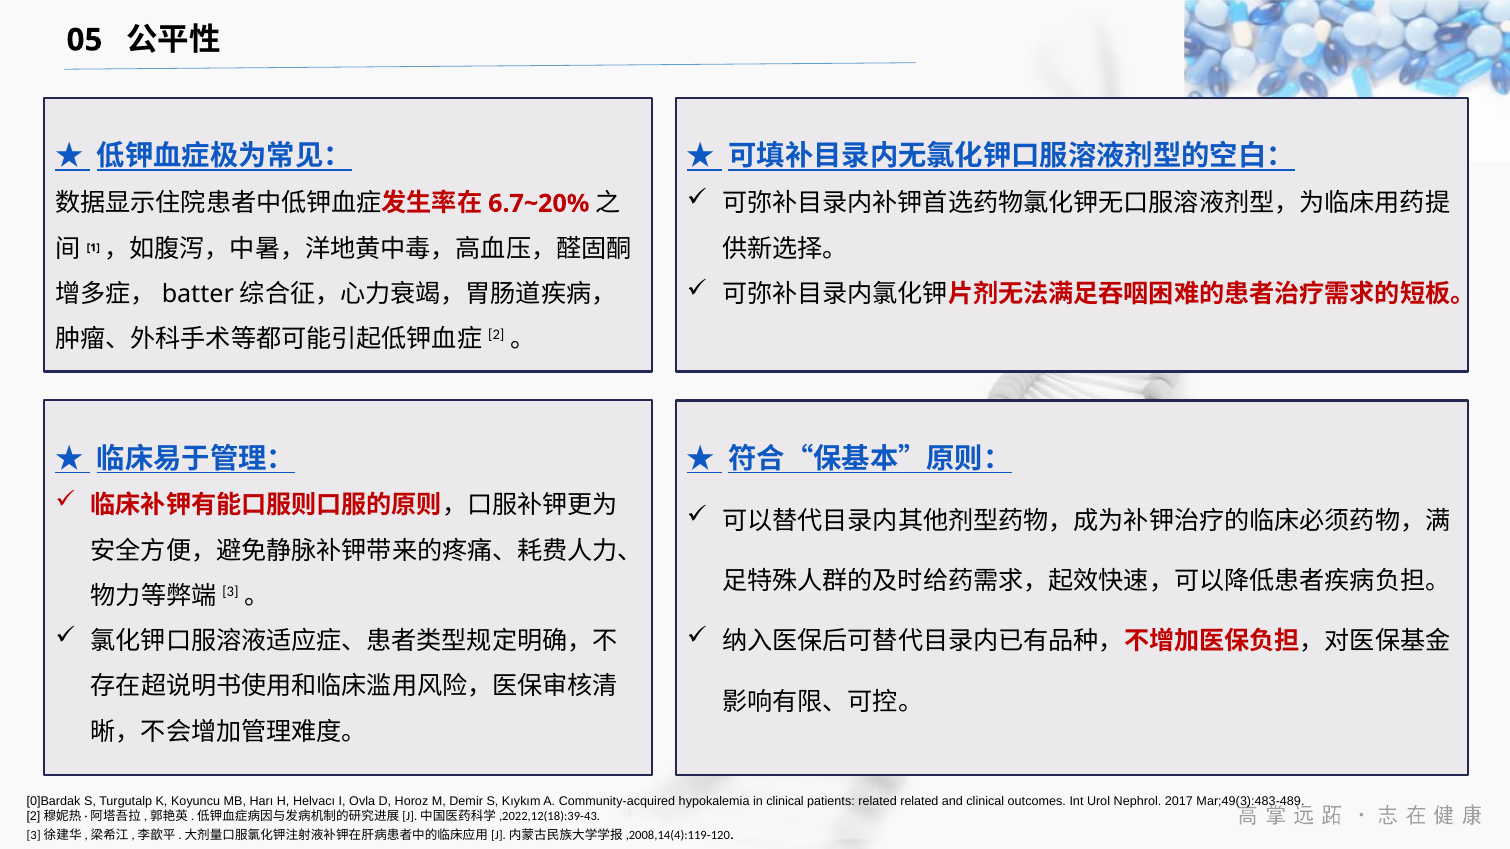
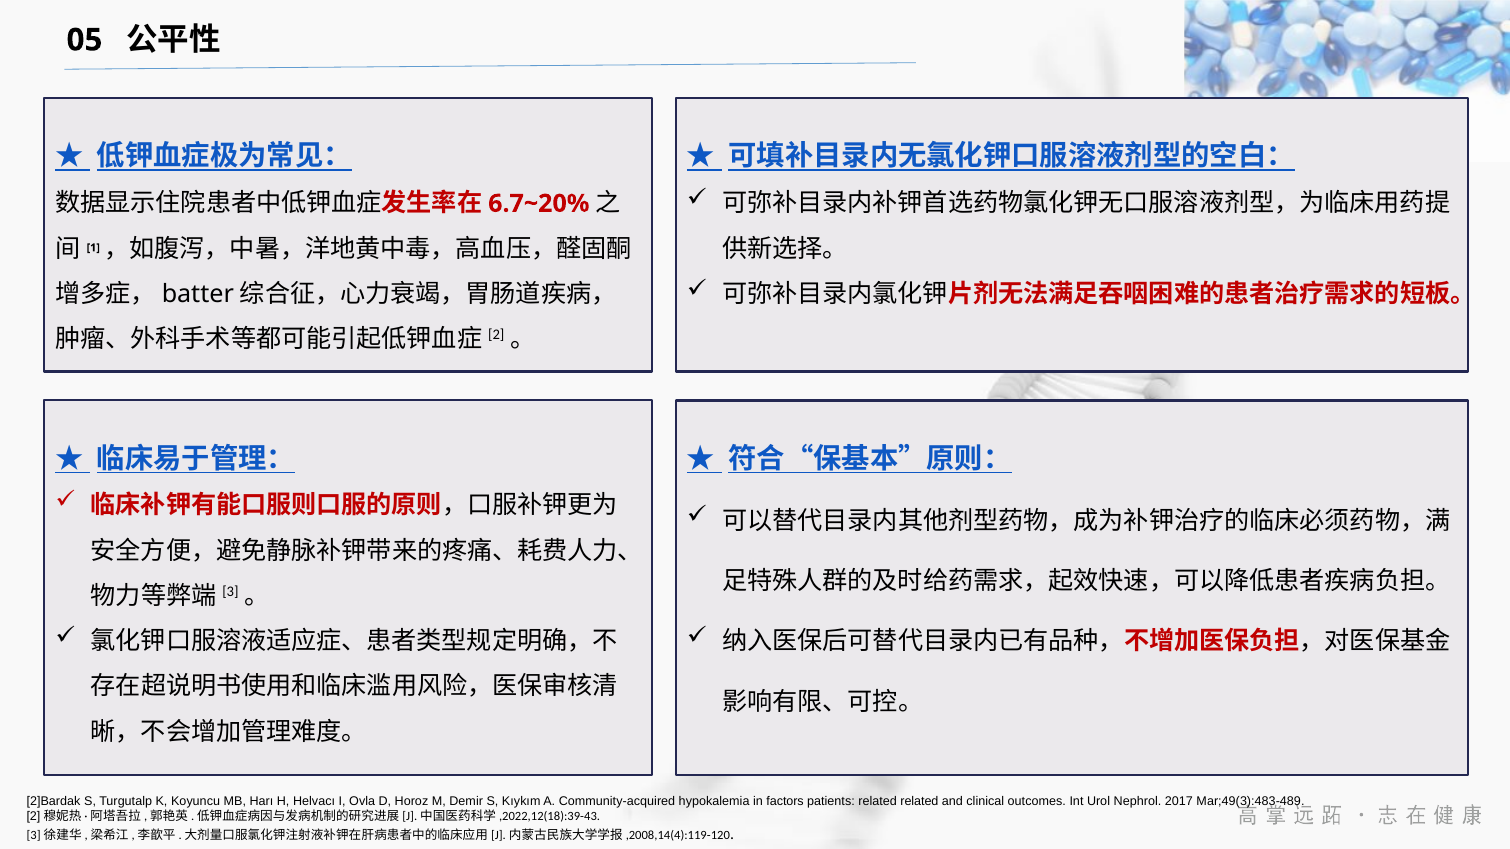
0]Bardak: 0]Bardak -> 2]Bardak (54, 802)
in clinical: clinical -> factors (785, 802)
